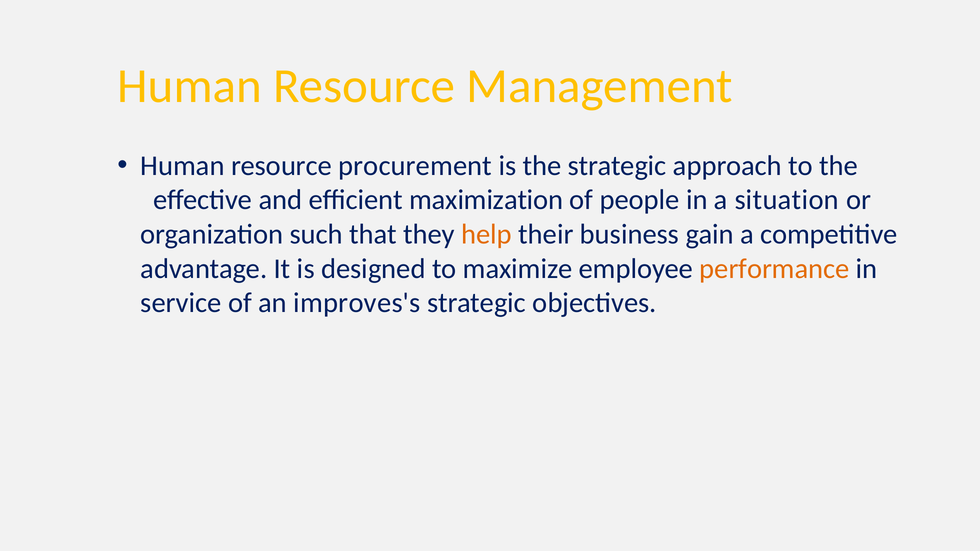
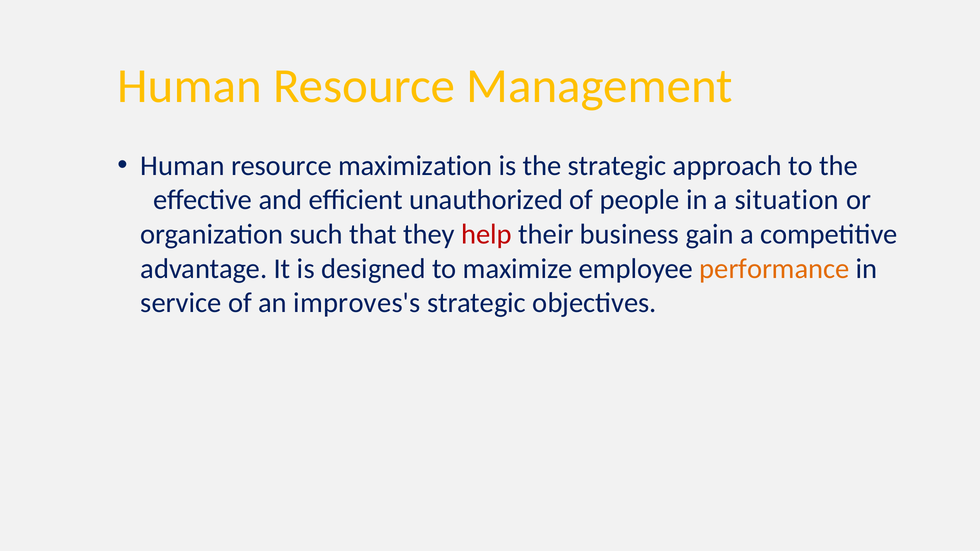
procurement: procurement -> maximization (415, 166)
maximization: maximization -> unauthorized (486, 200)
help colour: orange -> red (487, 234)
